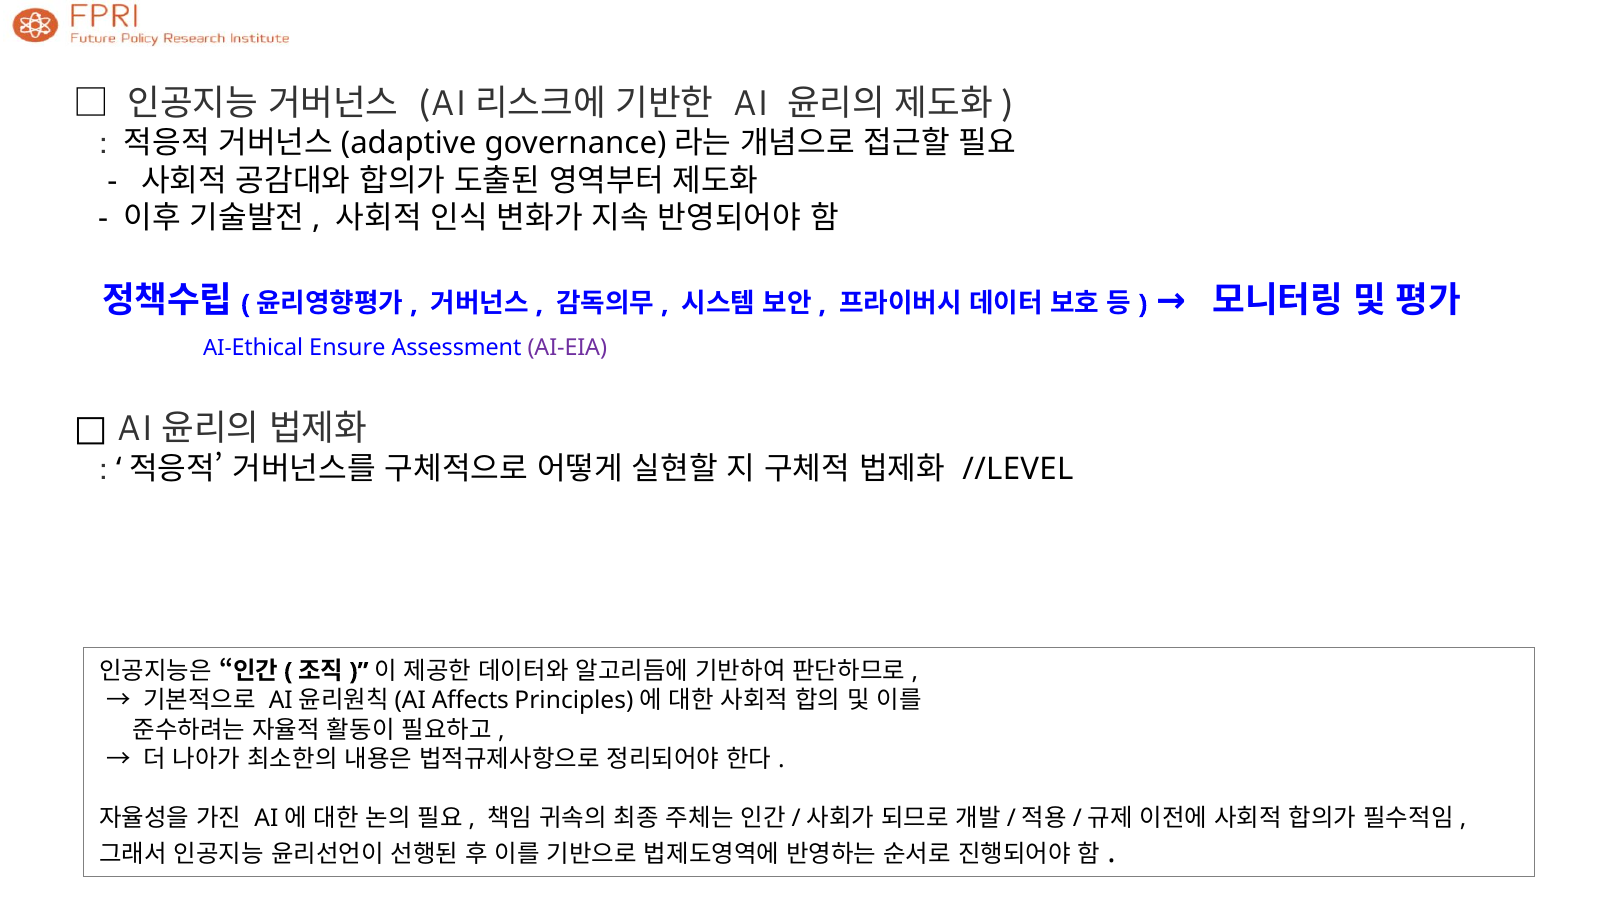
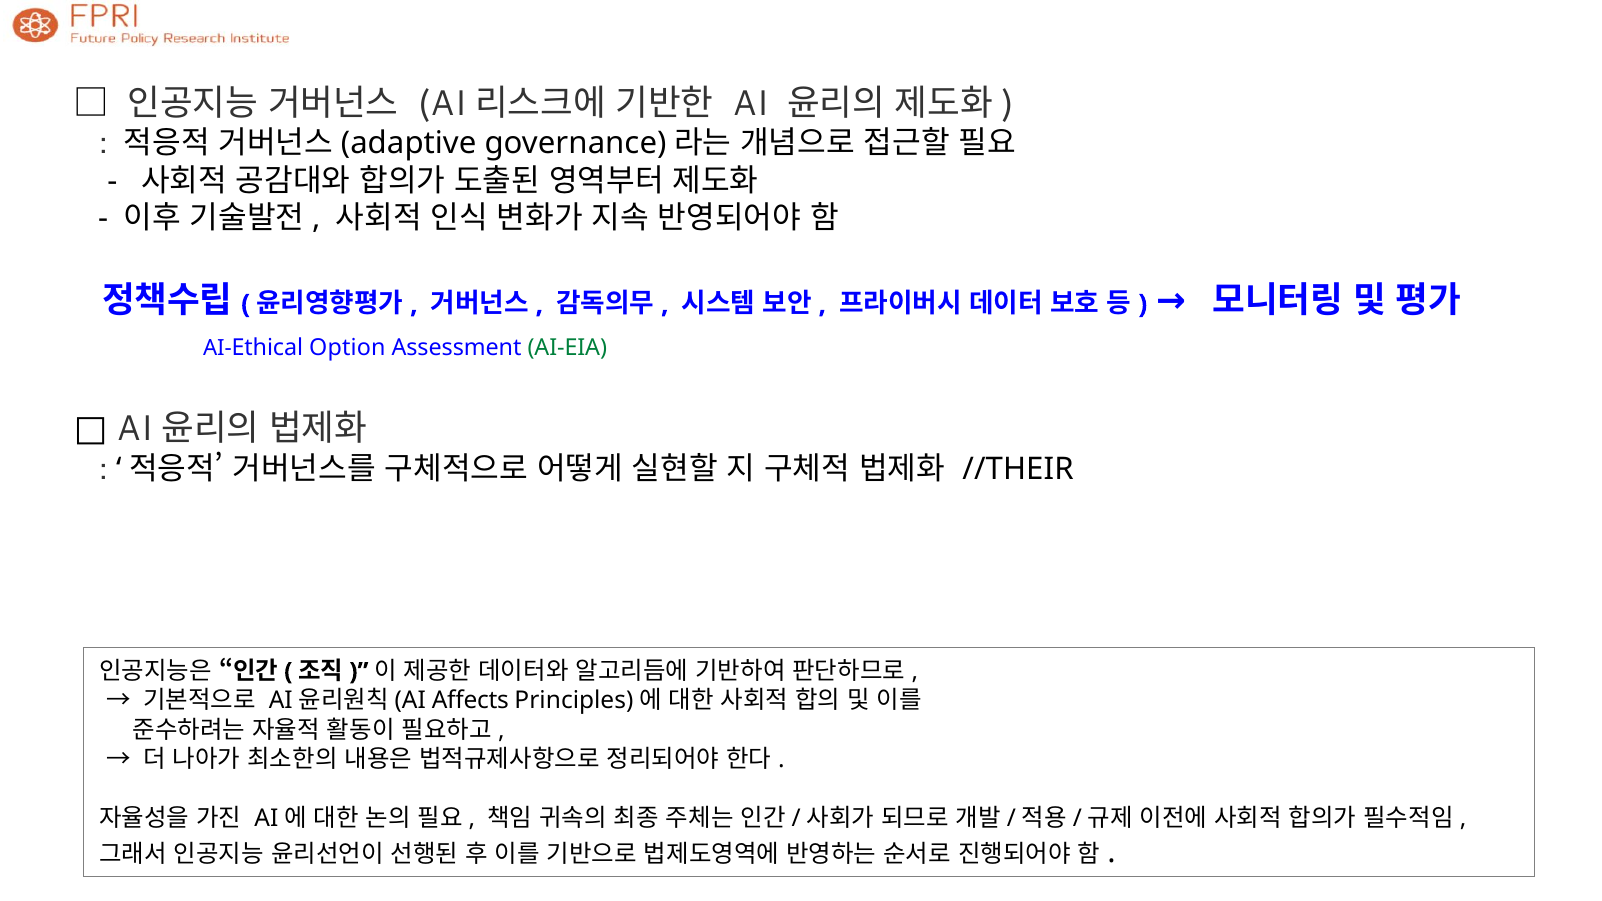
Ensure: Ensure -> Option (347, 348)
AI-EIA colour: purple -> green (567, 348)
//LEVEL: //LEVEL -> //THEIR (1018, 469)
